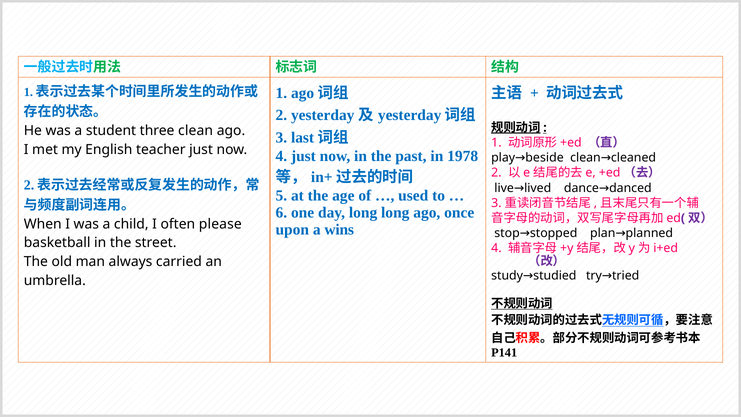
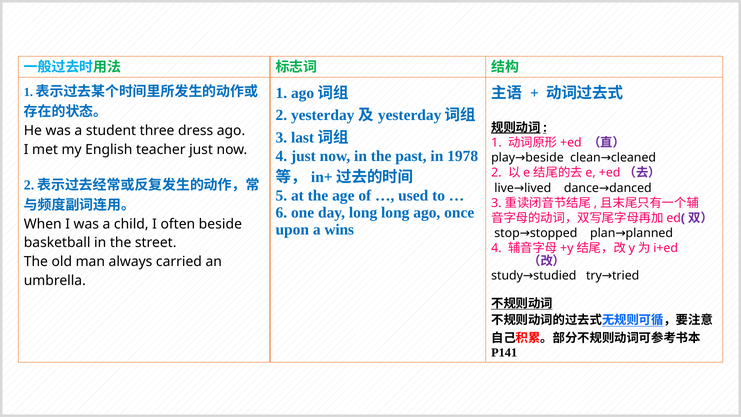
three clean: clean -> dress (196, 130)
often please: please -> beside (220, 224)
